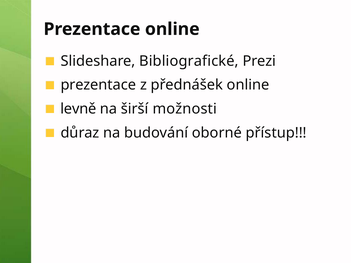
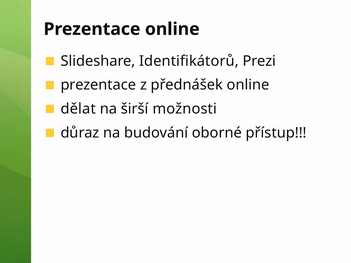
Bibliografické: Bibliografické -> Identifikátorů (189, 61)
levně: levně -> dělat (78, 109)
